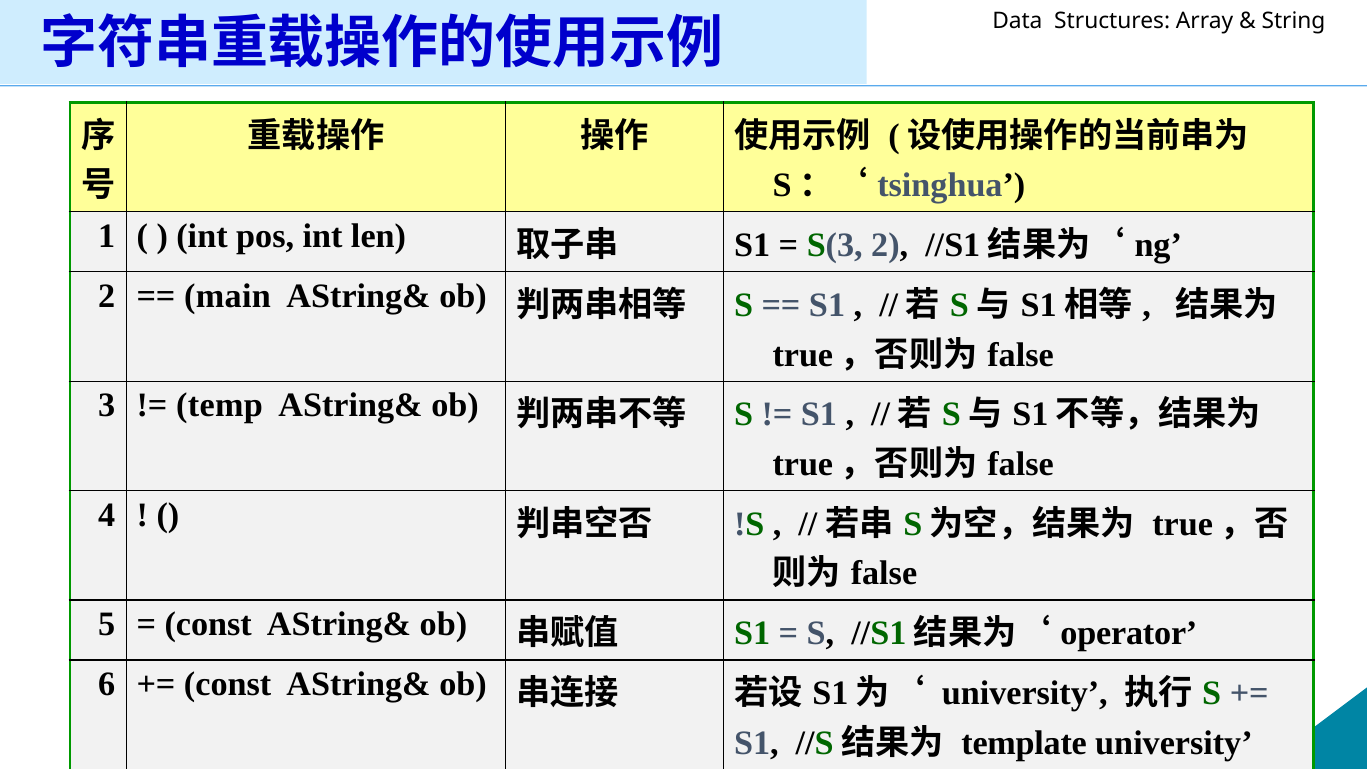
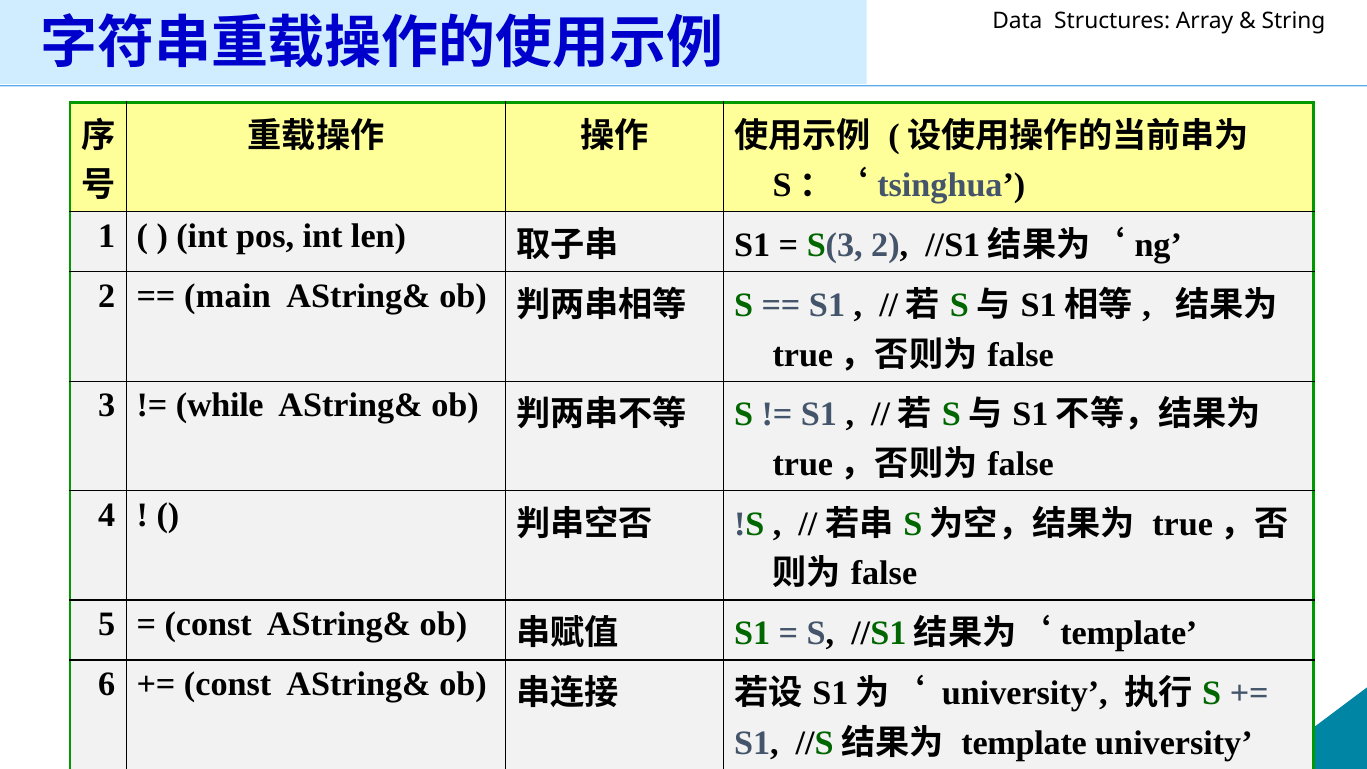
temp: temp -> while (220, 405)
operator: operator -> template (1129, 633)
